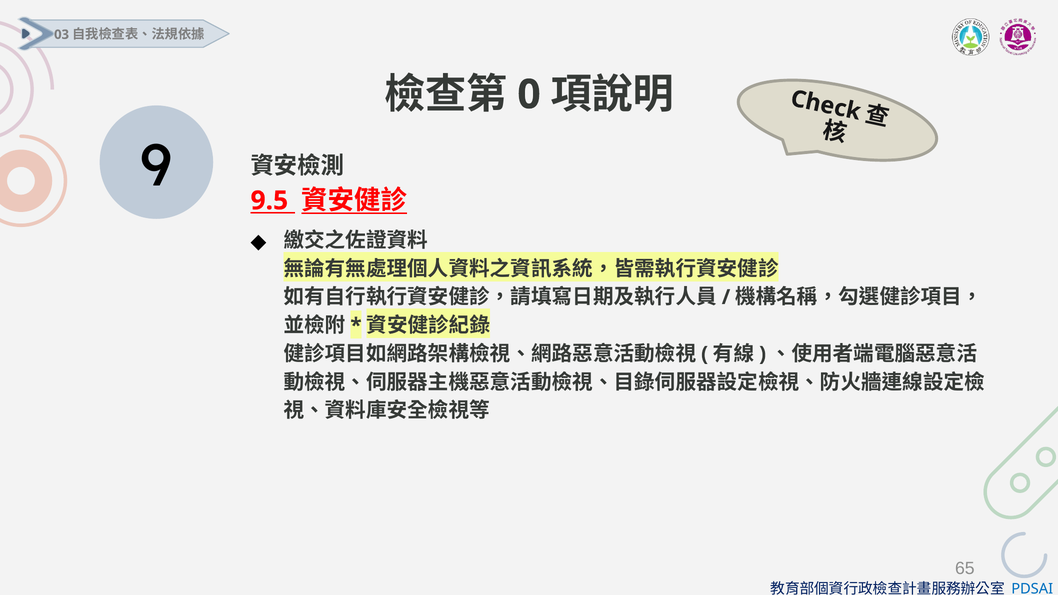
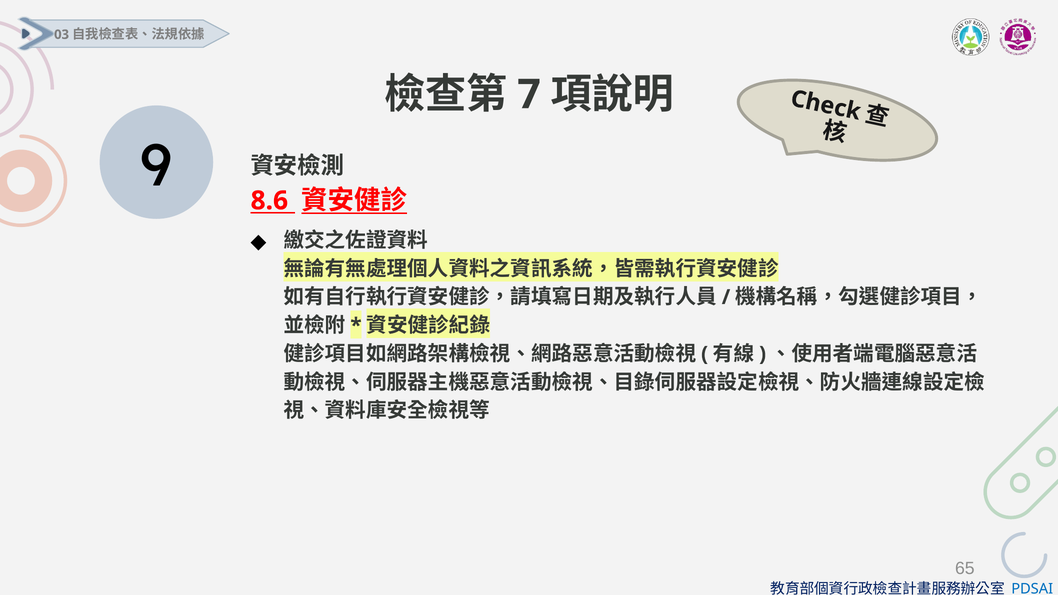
0: 0 -> 7 (529, 95)
9.5: 9.5 -> 8.6 (269, 201)
